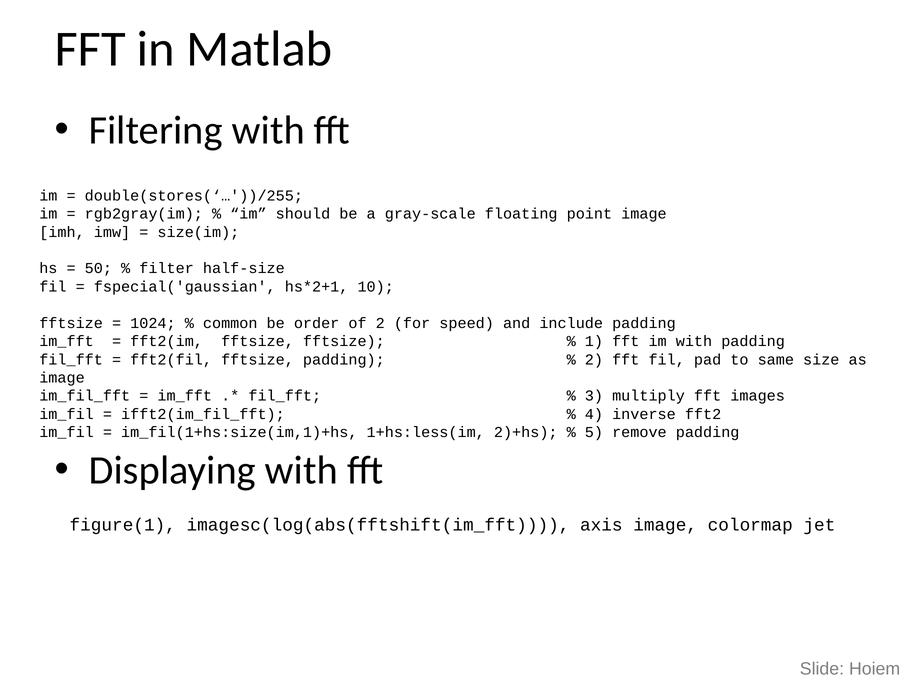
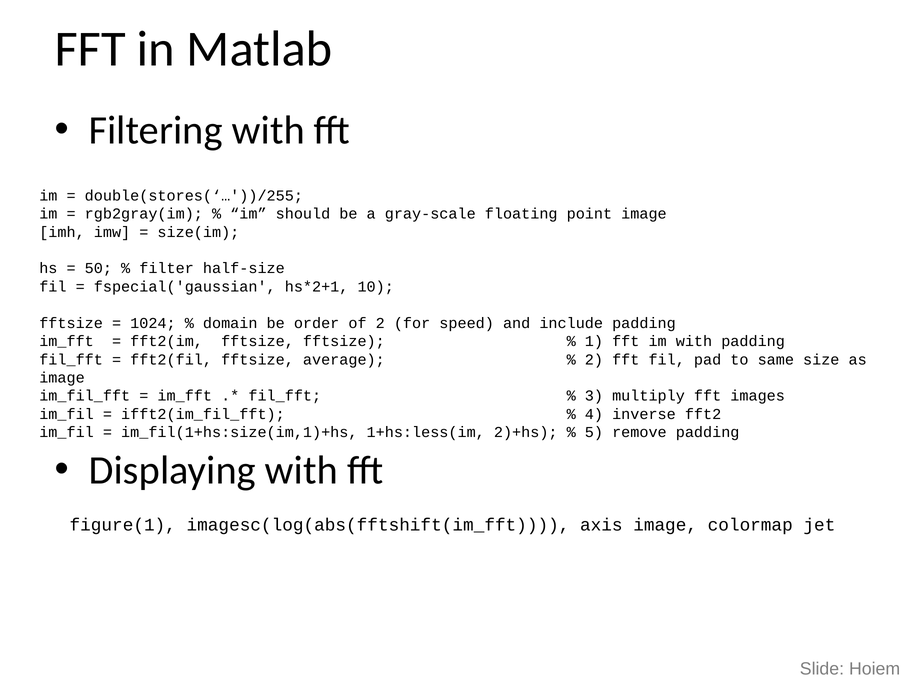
common: common -> domain (230, 323)
fftsize padding: padding -> average (344, 359)
